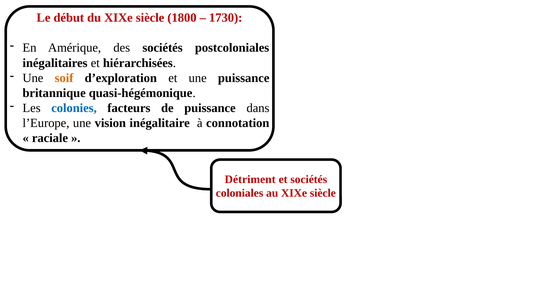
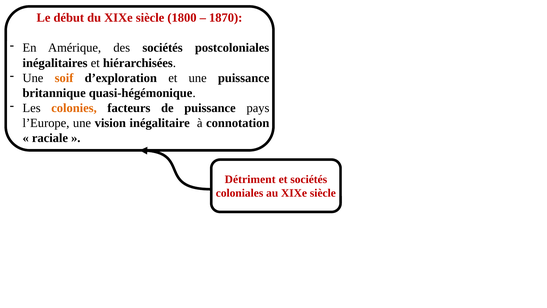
1730: 1730 -> 1870 (226, 18)
colonies colour: blue -> orange (74, 108)
dans: dans -> pays (258, 108)
